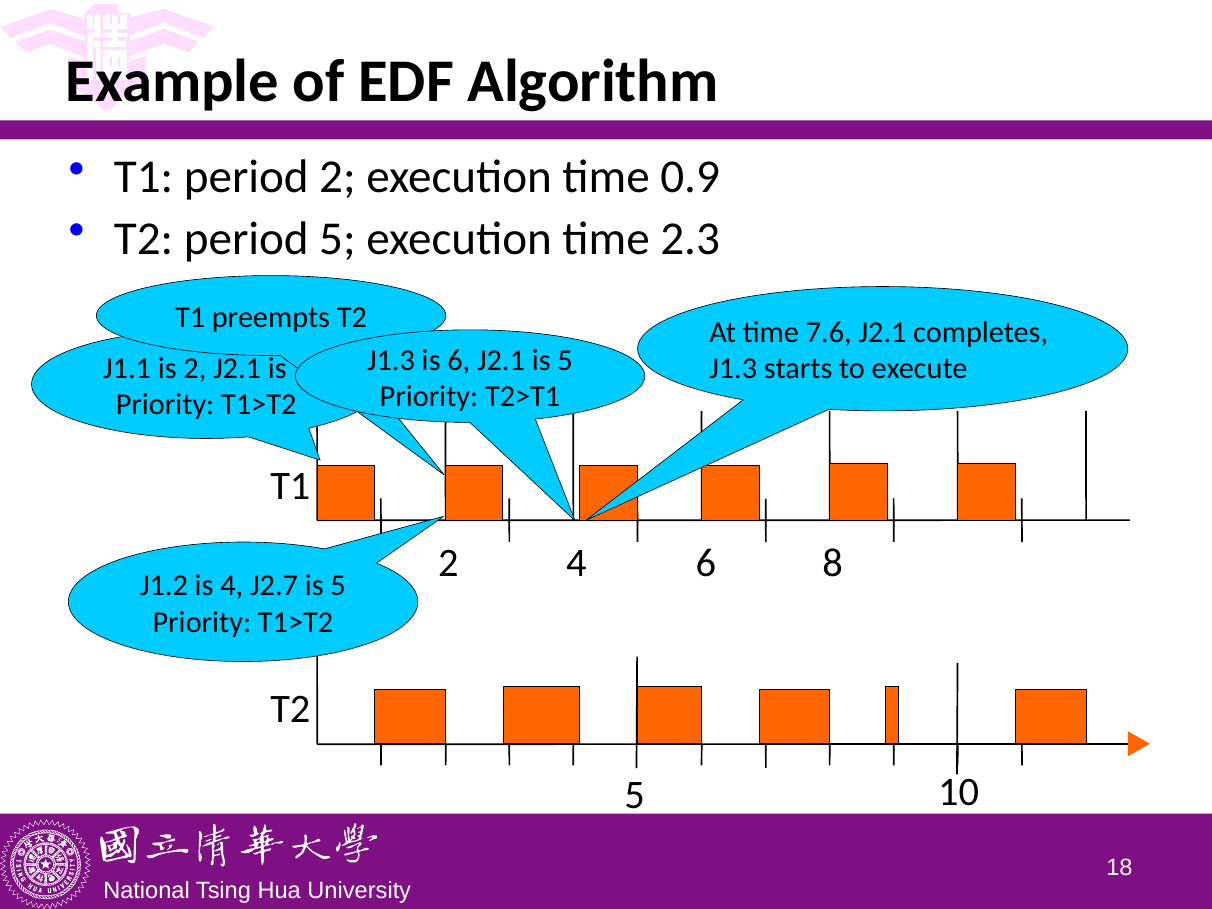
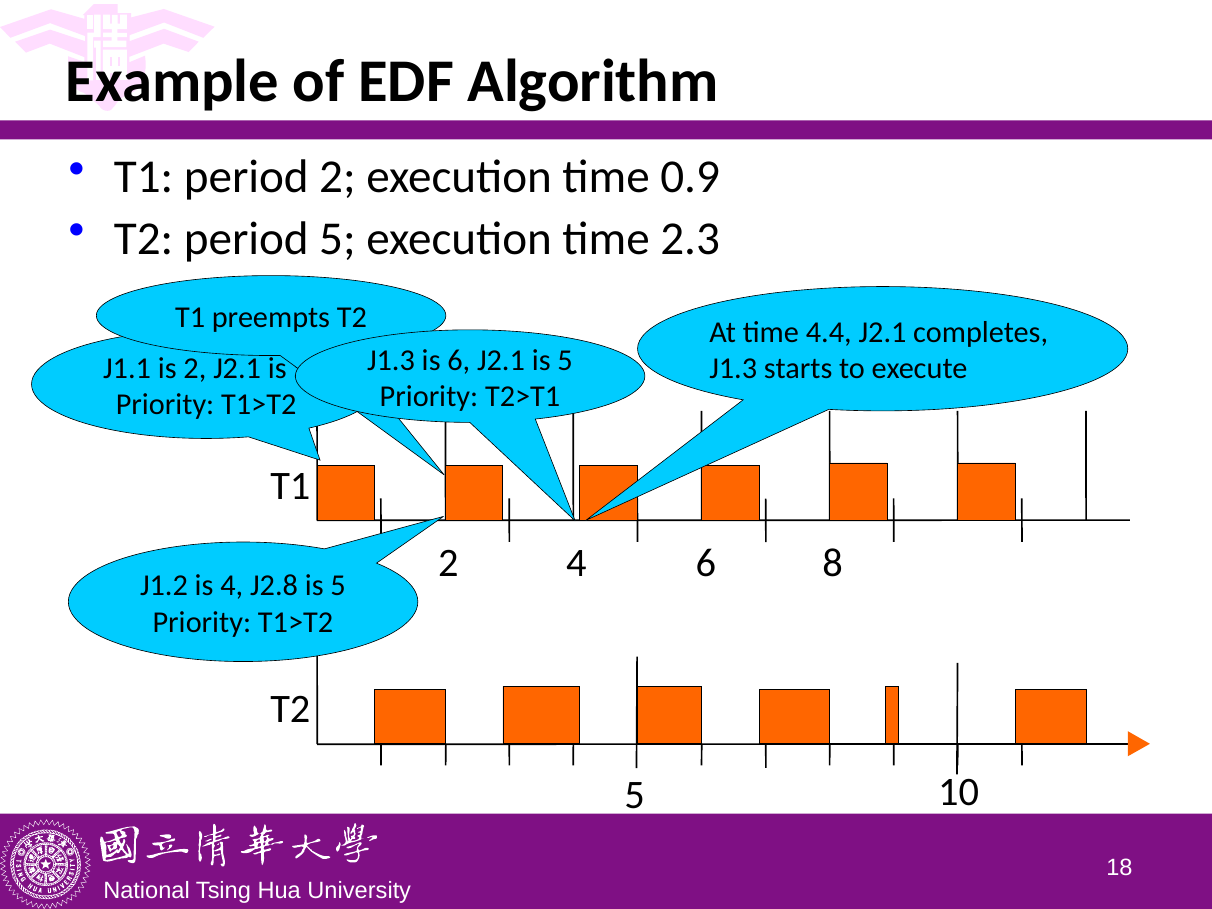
7.6: 7.6 -> 4.4 (829, 333)
J2.7: J2.7 -> J2.8 (274, 586)
